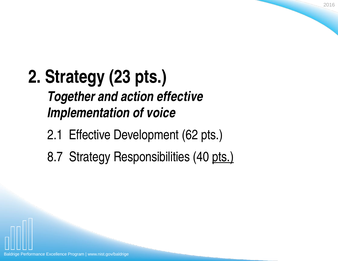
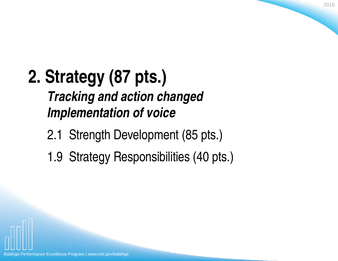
23: 23 -> 87 (120, 77)
Together: Together -> Tracking (71, 97)
action effective: effective -> changed (180, 97)
2.1 Effective: Effective -> Strength (90, 135)
62: 62 -> 85 (190, 135)
8.7: 8.7 -> 1.9 (55, 157)
pts underline: present -> none (223, 157)
